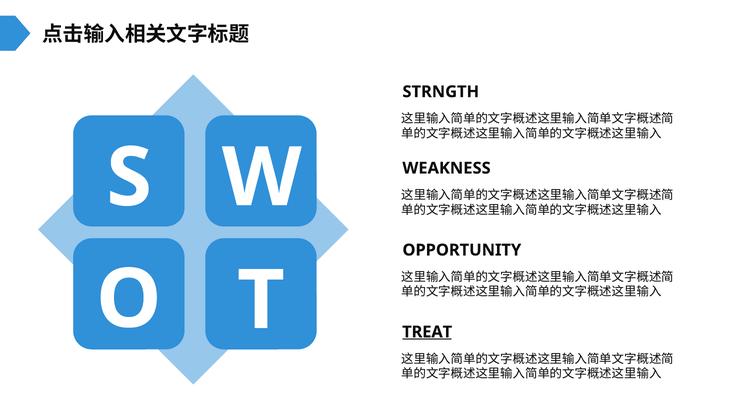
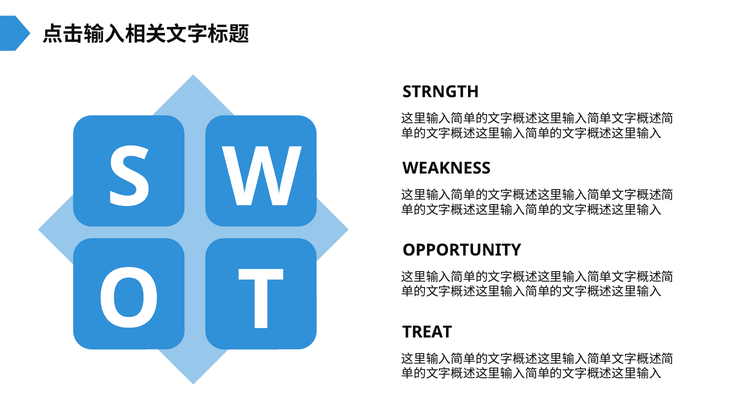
TREAT underline: present -> none (427, 332)
